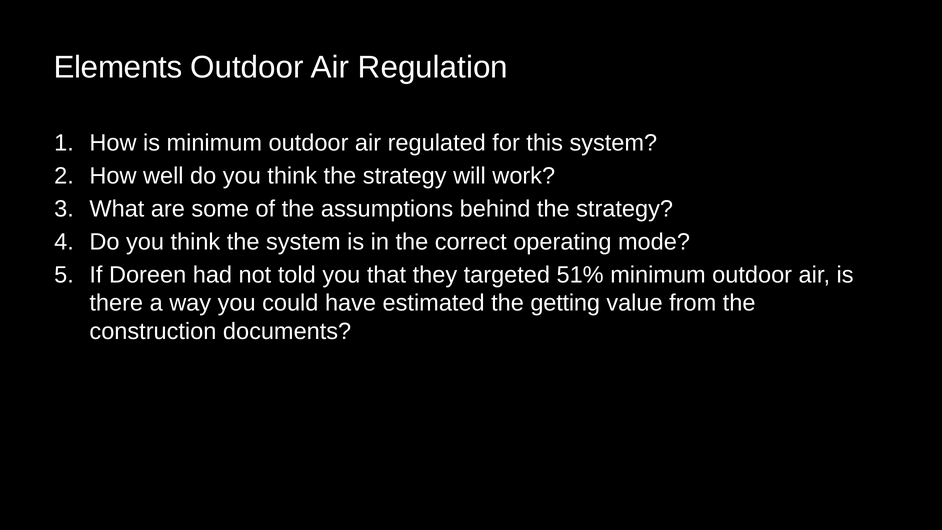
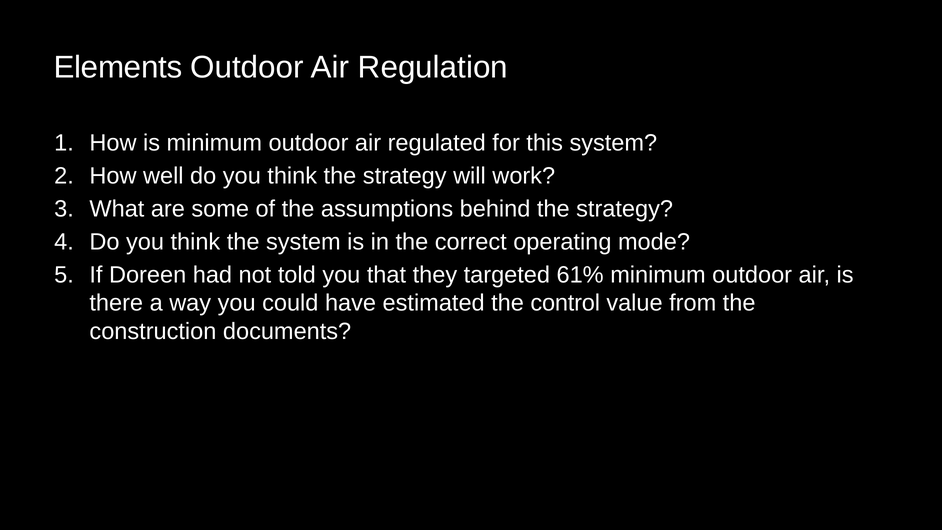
51%: 51% -> 61% (580, 275)
getting: getting -> control (565, 303)
